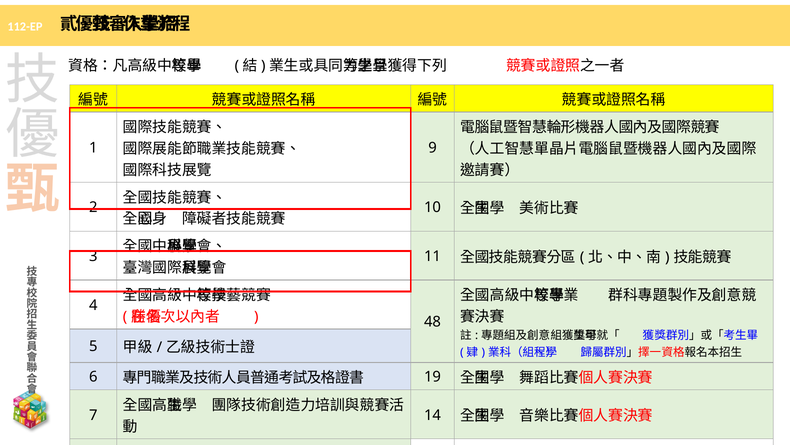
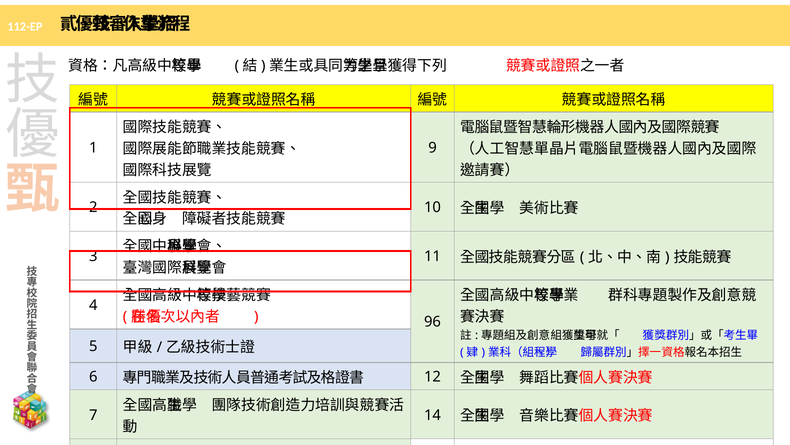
48: 48 -> 96 (432, 322)
19: 19 -> 12 (432, 377)
